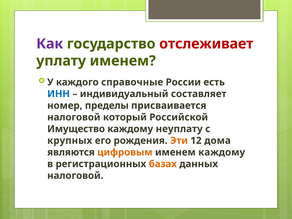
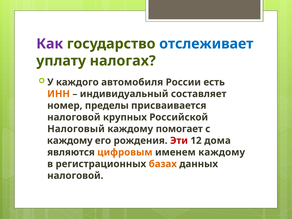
отслеживает colour: red -> blue (206, 44)
уплату именем: именем -> налогах (123, 61)
справочные: справочные -> автомобиля (132, 82)
ИНН colour: blue -> orange (59, 94)
который: который -> крупных (125, 117)
Имущество: Имущество -> Налоговый (76, 129)
неуплату: неуплату -> помогает (179, 129)
крупных: крупных -> каждому (70, 141)
Эти colour: orange -> red (179, 141)
